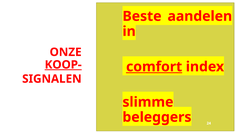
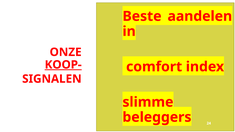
comfort underline: present -> none (154, 67)
